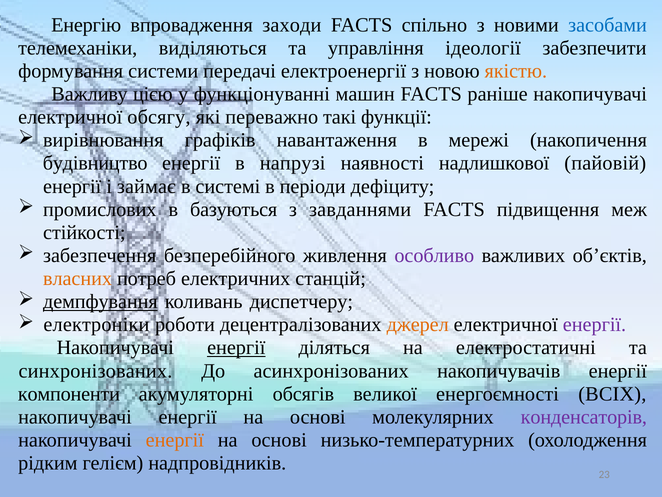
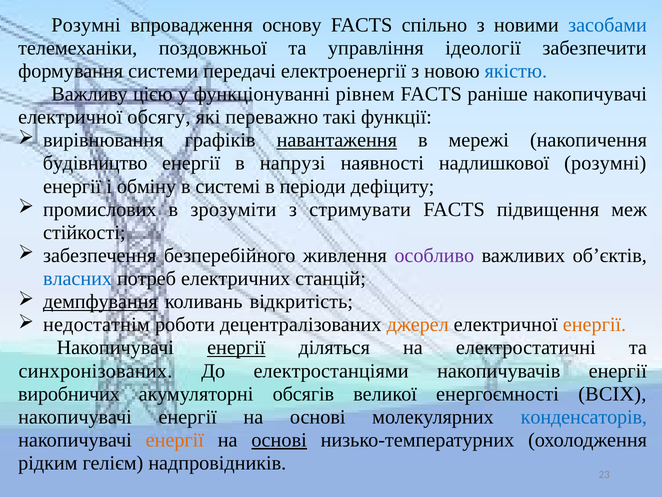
Енергію: Енергію -> Розумні (86, 25)
заходи: заходи -> основу (292, 25)
виділяються: виділяються -> поздовжньої (213, 48)
якістю colour: orange -> blue (516, 71)
машин: машин -> рівнем (365, 94)
навантаження underline: none -> present (337, 140)
надлишкової пайовій: пайовій -> розумні (605, 163)
займає: займає -> обміну (146, 186)
базуються: базуються -> зрозуміти (233, 209)
завданнями: завданнями -> стримувати (360, 209)
власних colour: orange -> blue (78, 278)
диспетчеру: диспетчеру -> відкритість (301, 301)
електроніки: електроніки -> недостатнім (96, 324)
енергії colour: purple -> orange (594, 324)
асинхронізованих: асинхронізованих -> електростанціями (331, 370)
компоненти: компоненти -> виробничих (69, 394)
конденсаторів colour: purple -> blue (584, 417)
основі underline: none -> present (279, 440)
